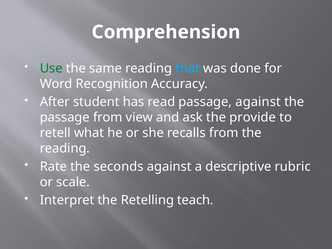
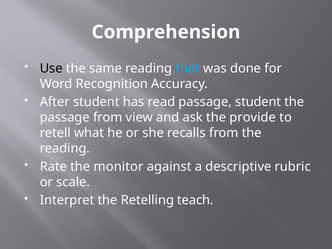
Use colour: green -> black (51, 68)
passage against: against -> student (258, 102)
seconds: seconds -> monitor (119, 167)
